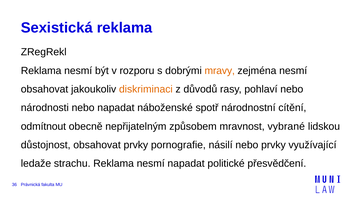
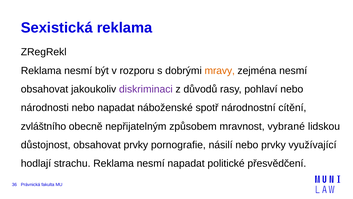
diskriminaci colour: orange -> purple (146, 89)
odmítnout: odmítnout -> zvláštního (43, 126)
ledaže: ledaže -> hodlají (36, 163)
